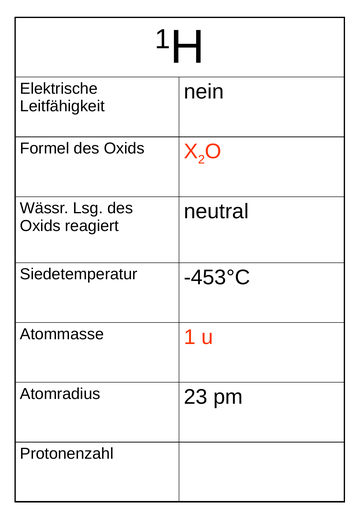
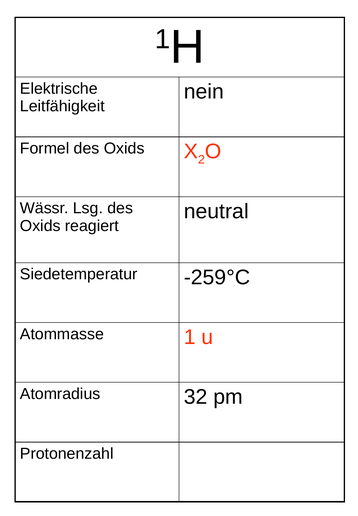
-453°C: -453°C -> -259°C (217, 278)
23: 23 -> 32 (196, 398)
